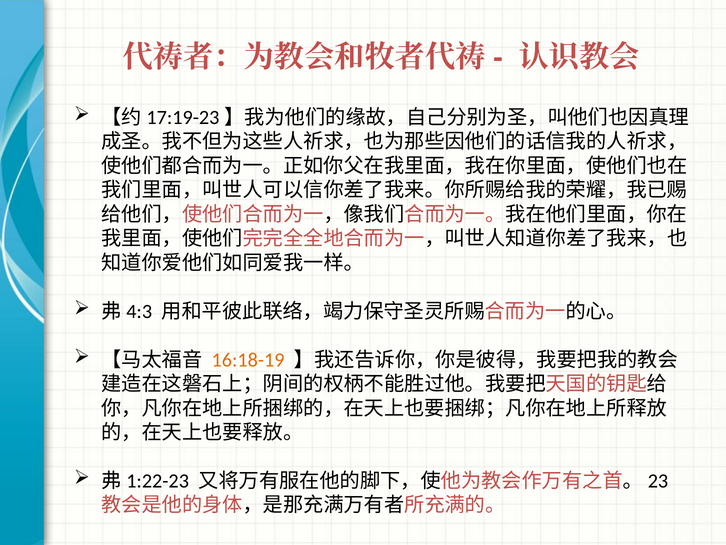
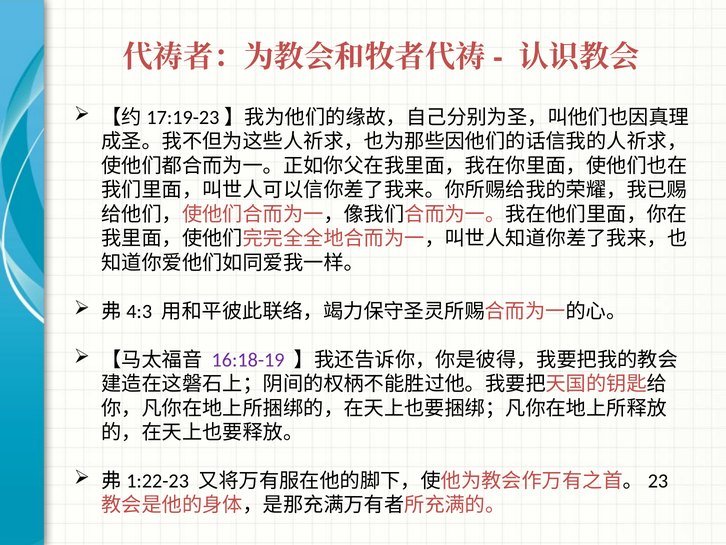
16:18-19 colour: orange -> purple (248, 360)
